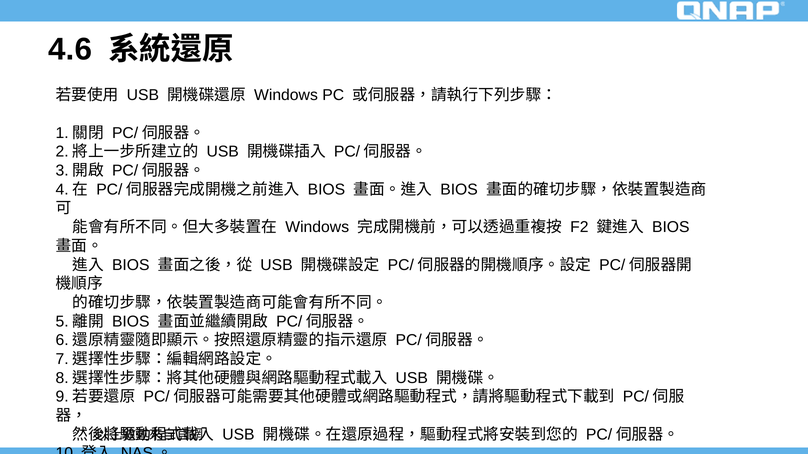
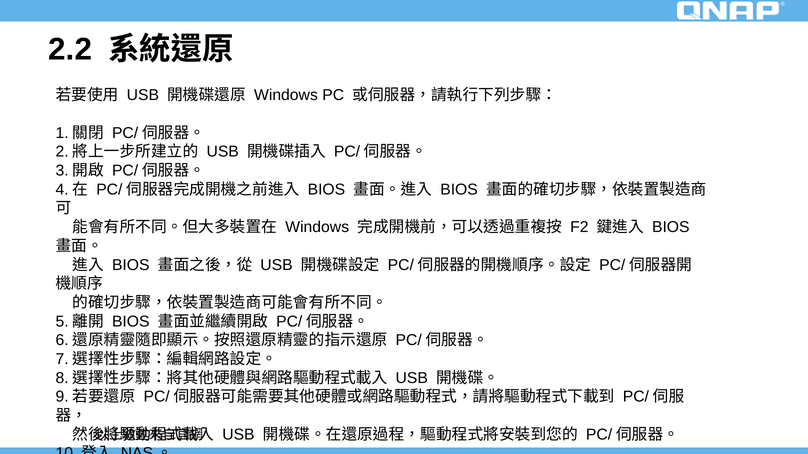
4.6: 4.6 -> 2.2 (70, 49)
